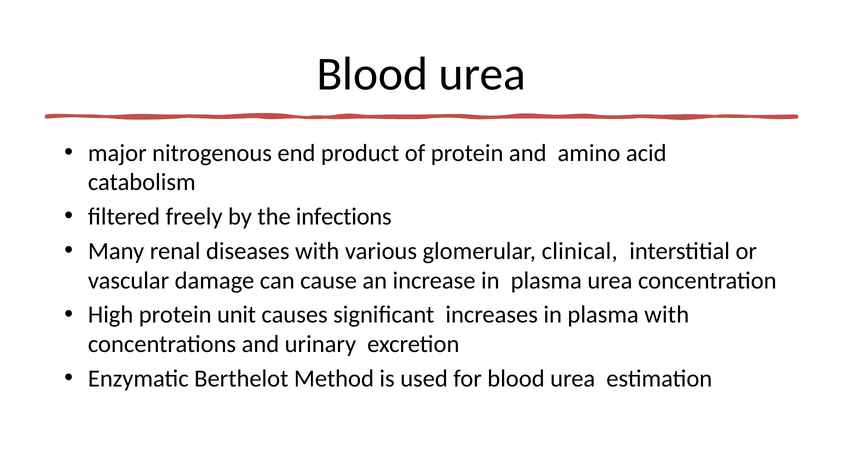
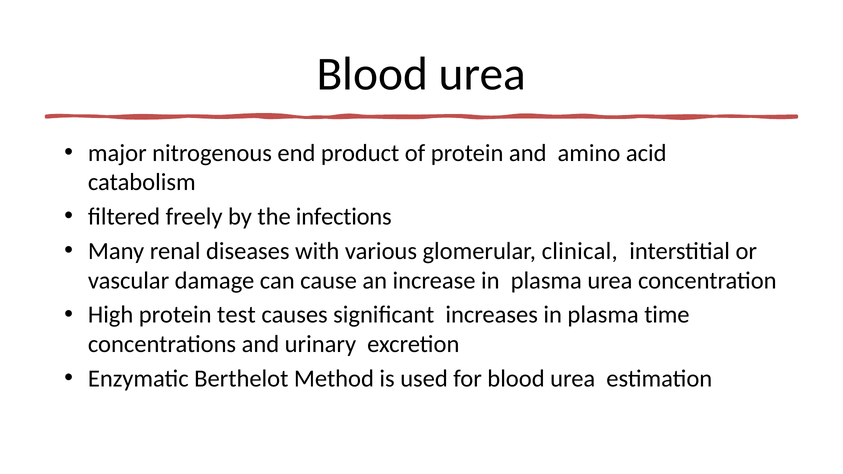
unit: unit -> test (236, 315)
plasma with: with -> time (667, 315)
